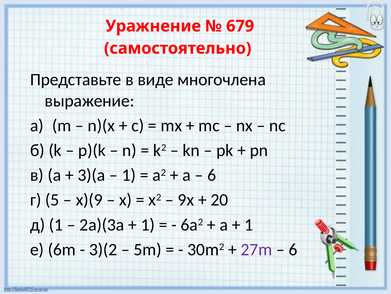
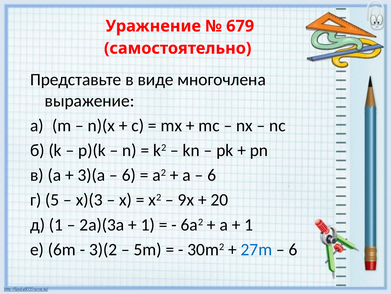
1: 1 -> 6 (129, 175)
x)(9: x)(9 -> x)(3 (89, 199)
27m colour: purple -> blue (256, 249)
